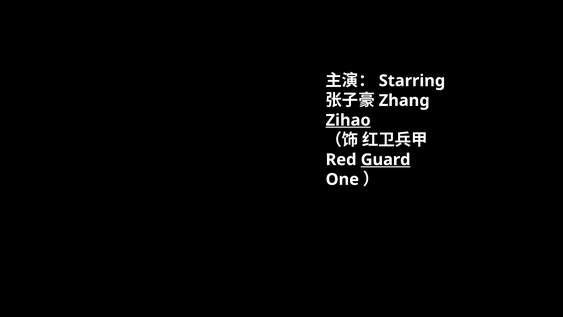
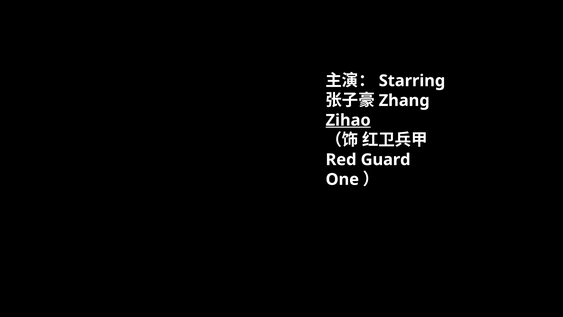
Guard underline: present -> none (386, 160)
